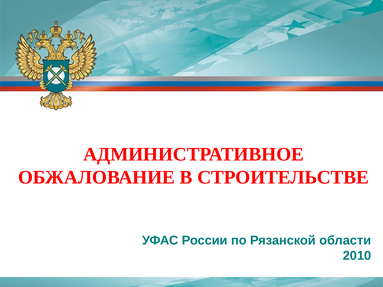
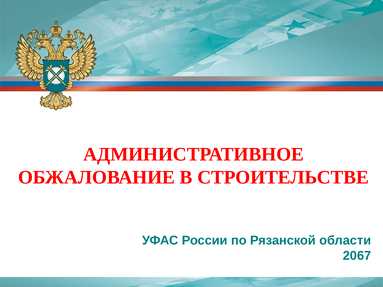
2010: 2010 -> 2067 (357, 256)
